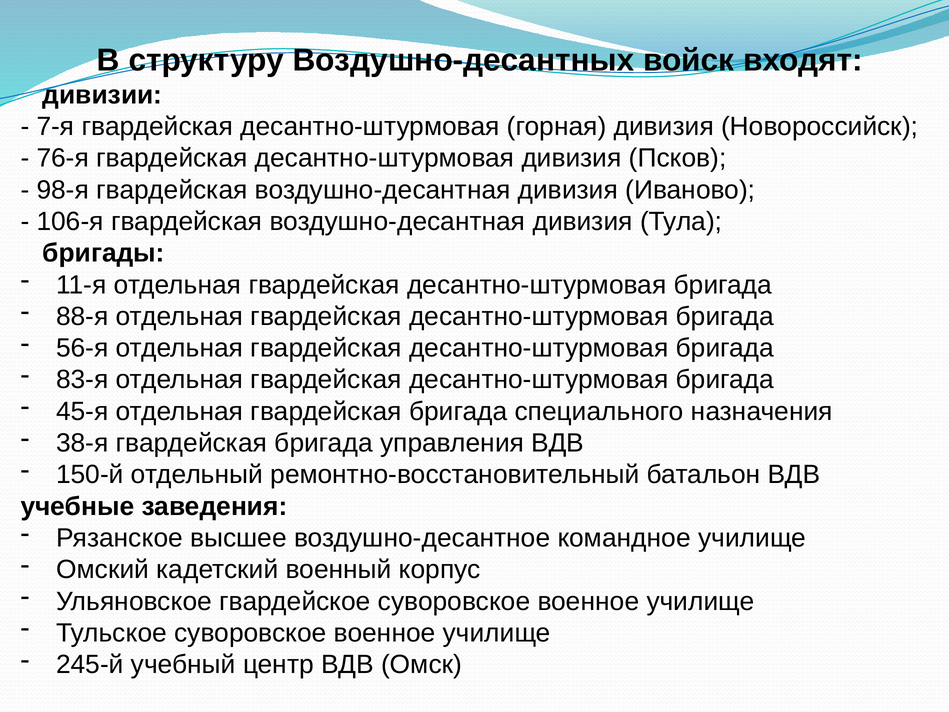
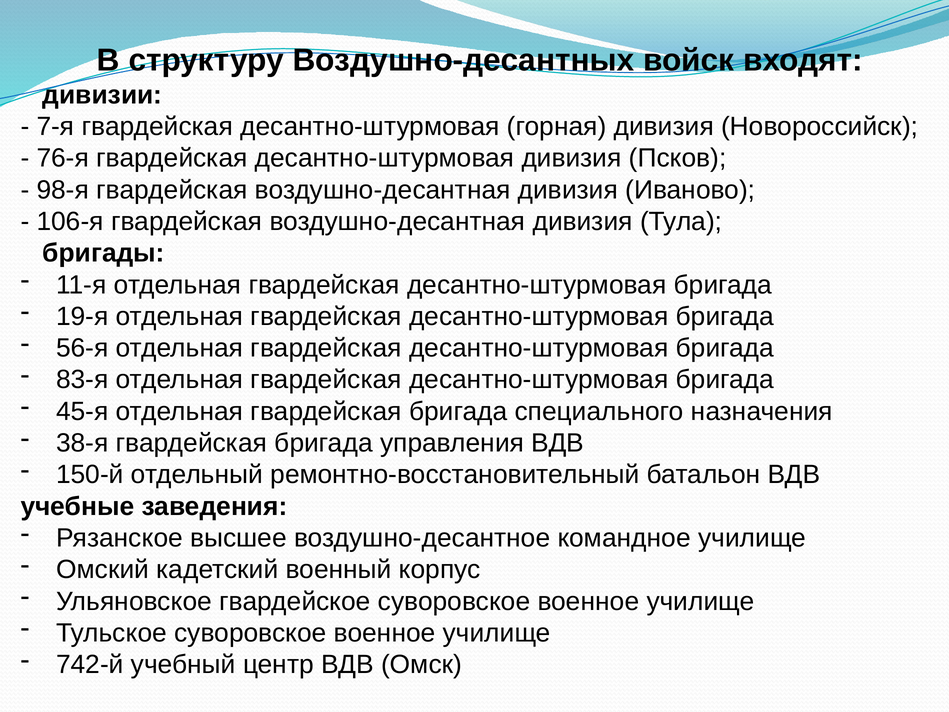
88-я: 88-я -> 19-я (82, 316)
245-й: 245-й -> 742-й (90, 664)
